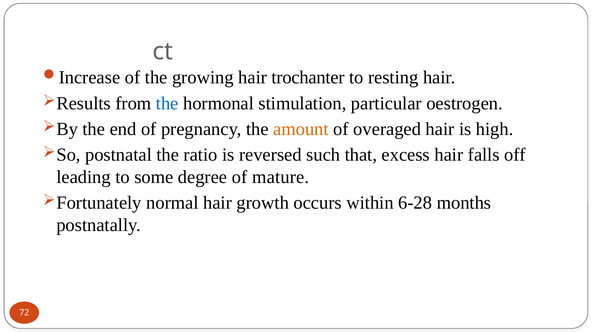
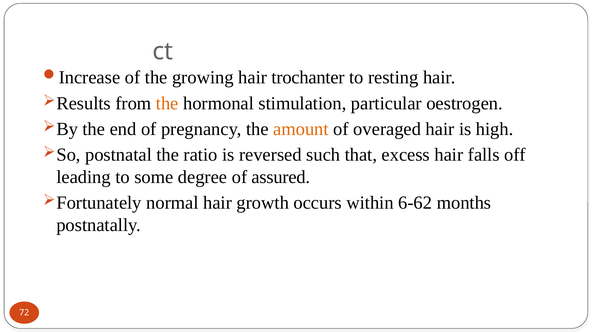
the colour: blue -> orange (167, 103)
mature: mature -> assured (281, 177)
6-28: 6-28 -> 6-62 (415, 203)
